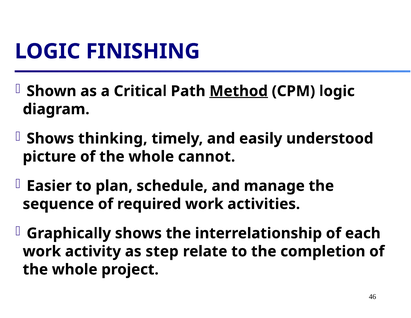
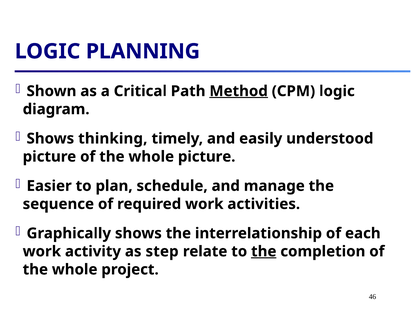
FINISHING: FINISHING -> PLANNING (143, 51)
whole cannot: cannot -> picture (207, 156)
the underline: none -> present (264, 251)
